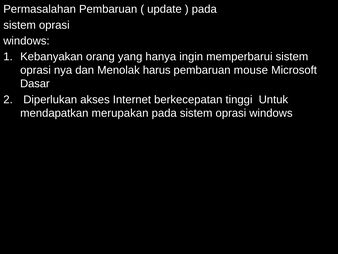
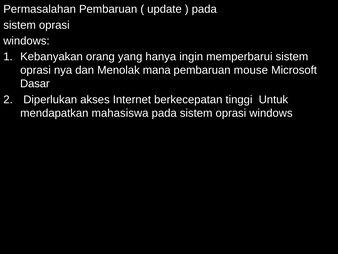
harus: harus -> mana (157, 70)
merupakan: merupakan -> mahasiswa (120, 113)
